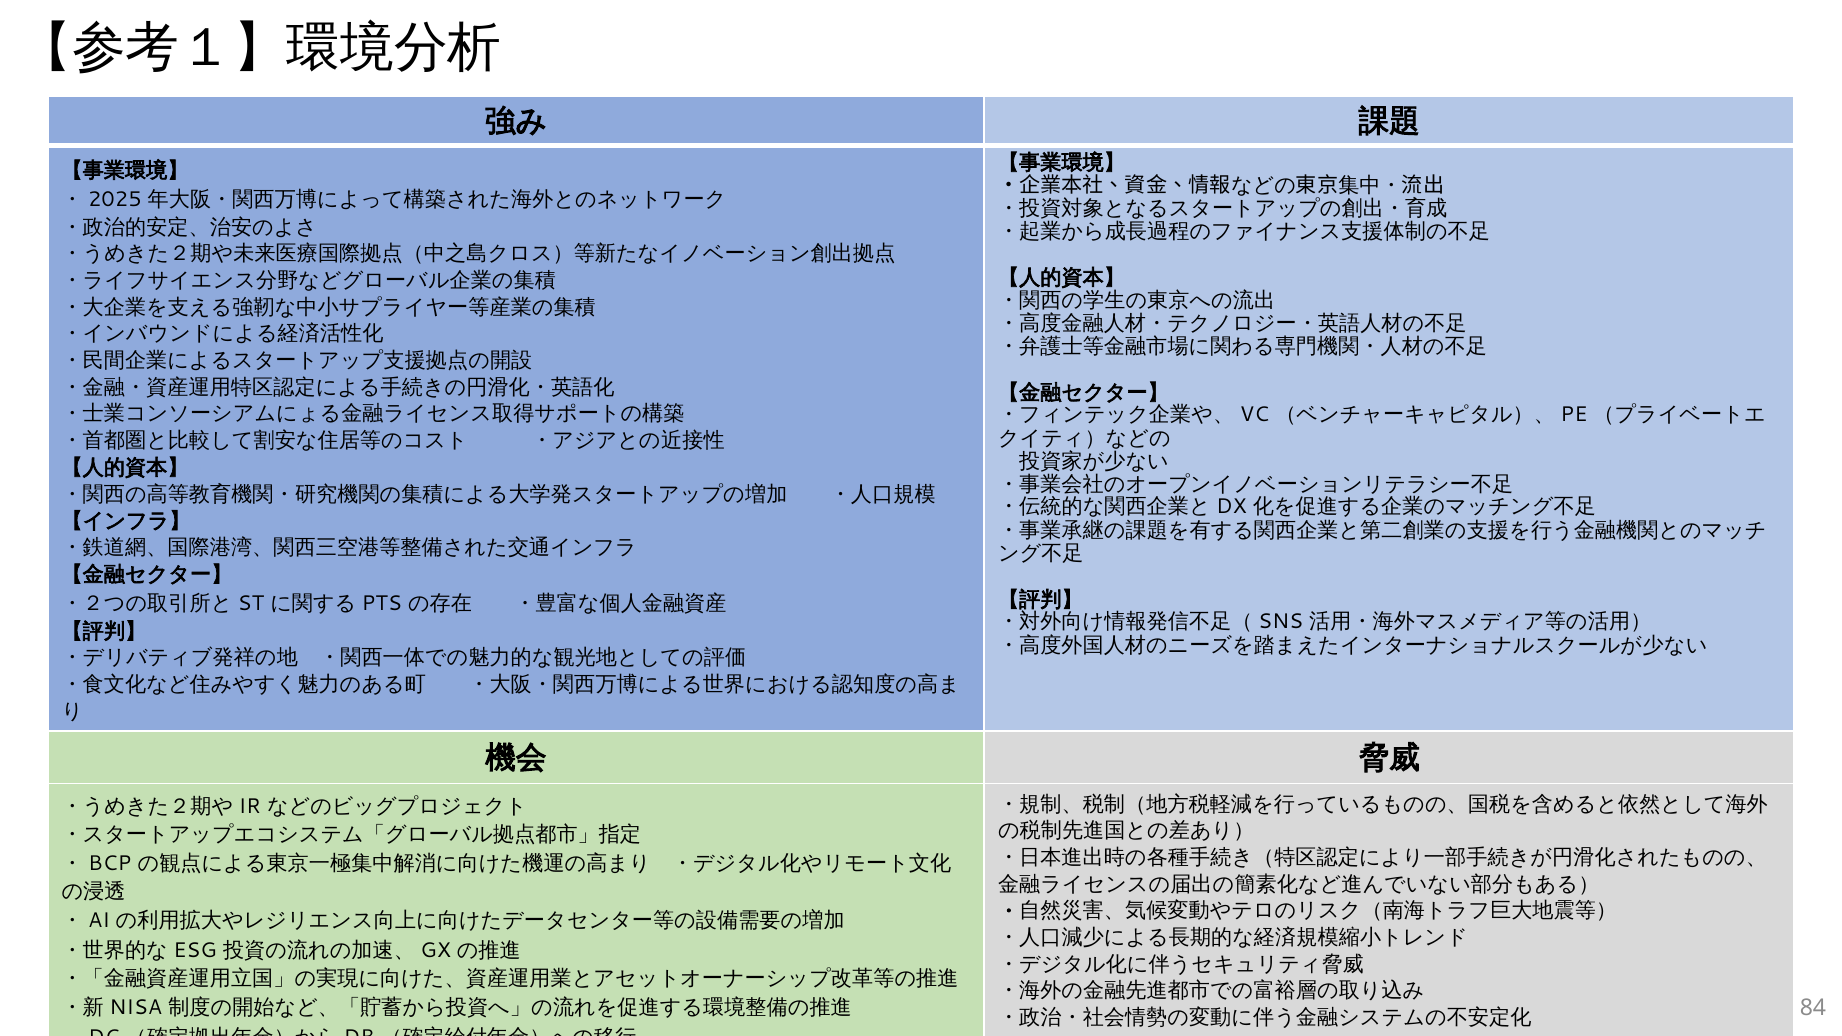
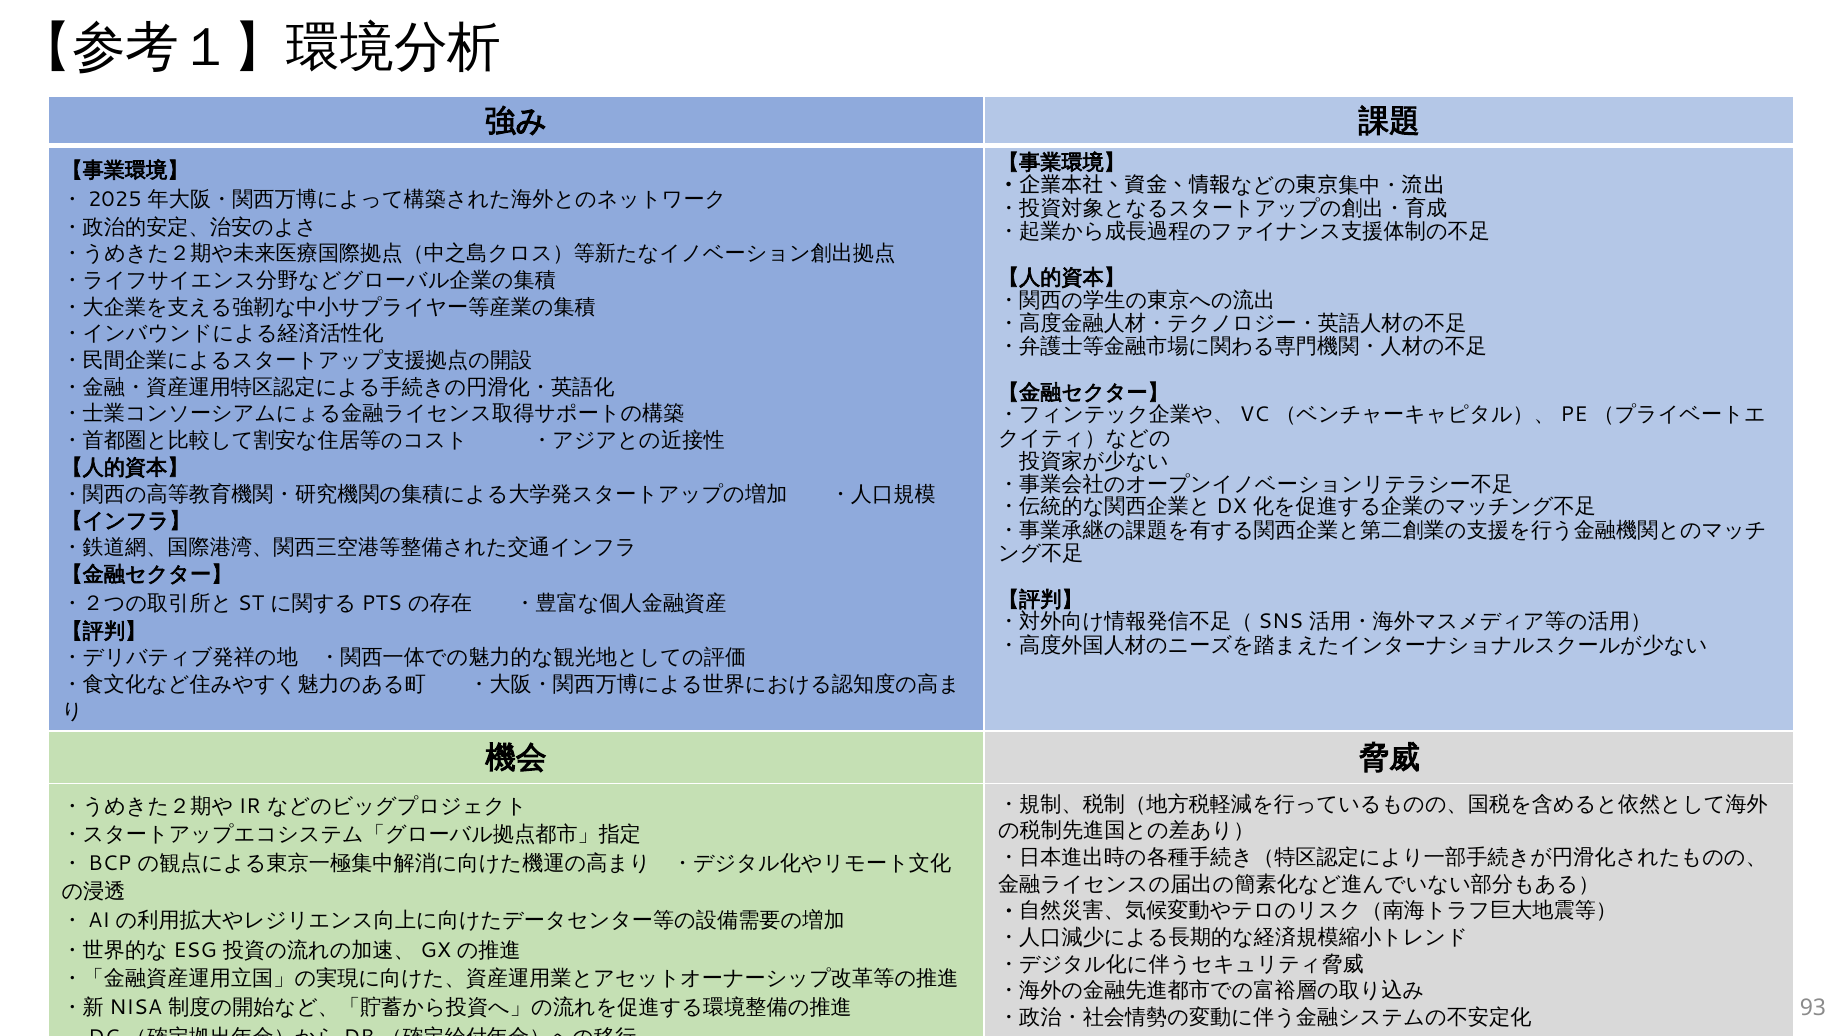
84: 84 -> 93 (1813, 1008)
